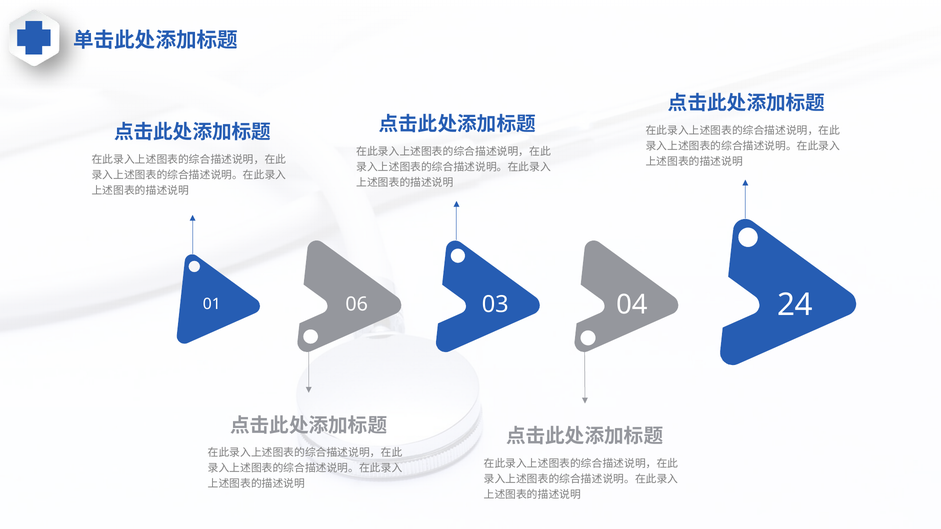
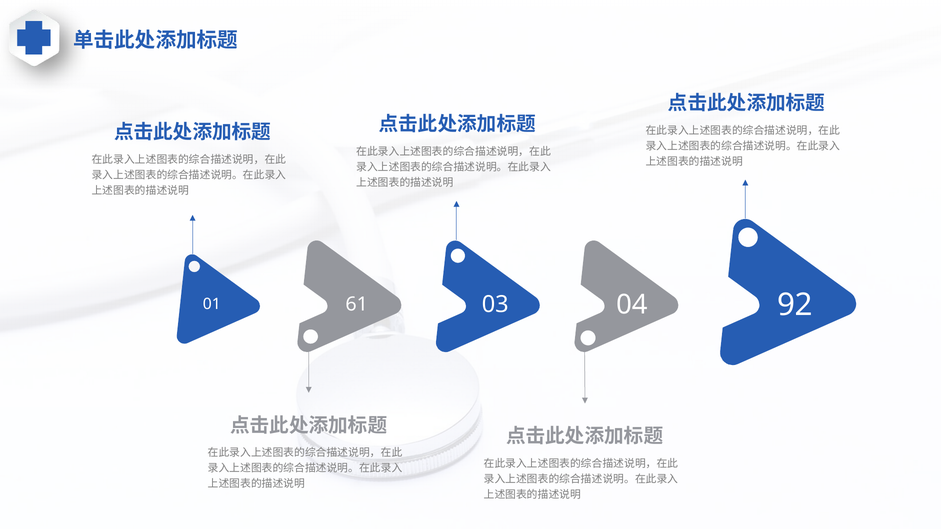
06: 06 -> 61 (357, 304)
24: 24 -> 92 (795, 305)
